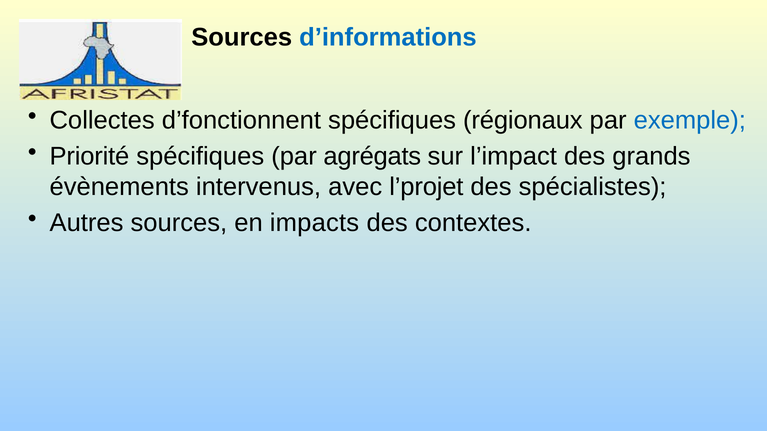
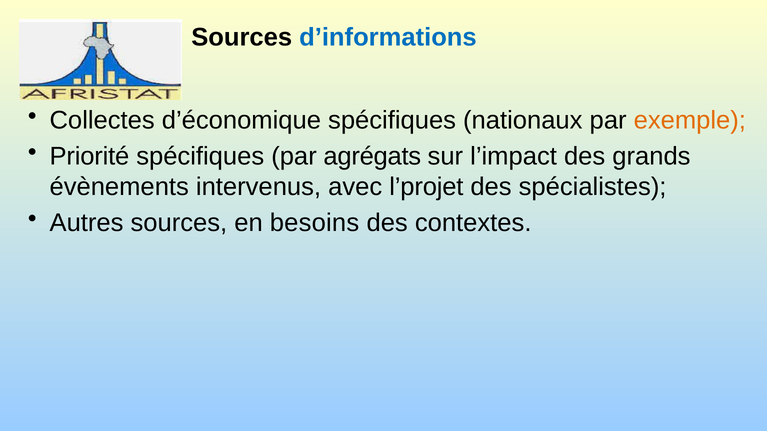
d’fonctionnent: d’fonctionnent -> d’économique (241, 121)
régionaux: régionaux -> nationaux (523, 121)
exemple colour: blue -> orange (690, 121)
impacts: impacts -> besoins (314, 223)
